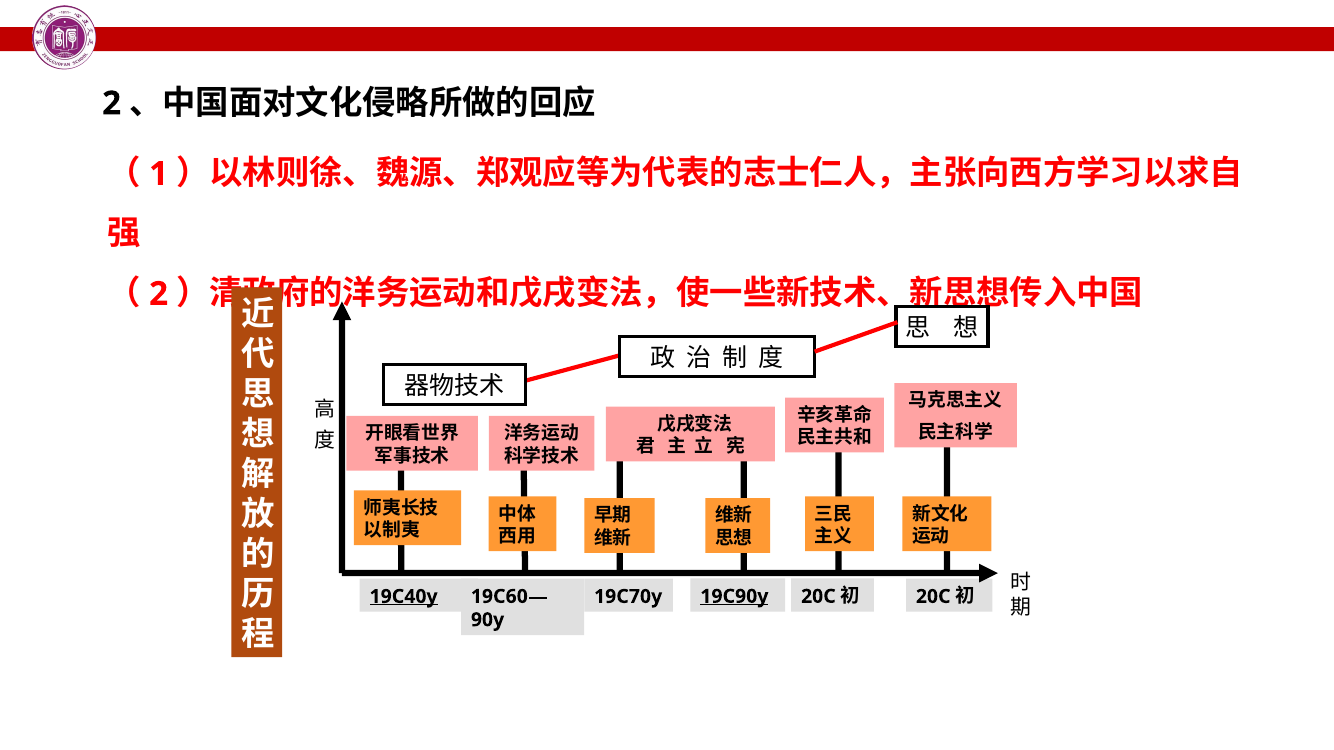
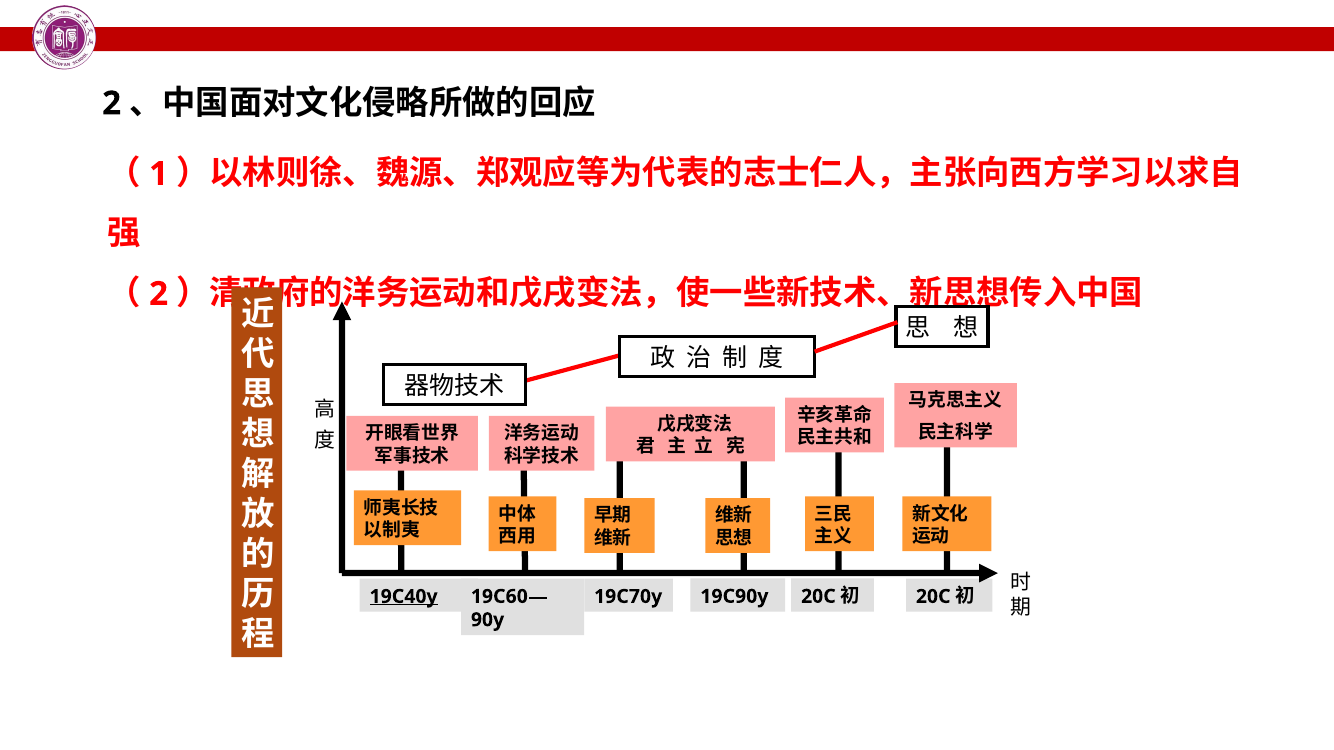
19C90y underline: present -> none (734, 597)
